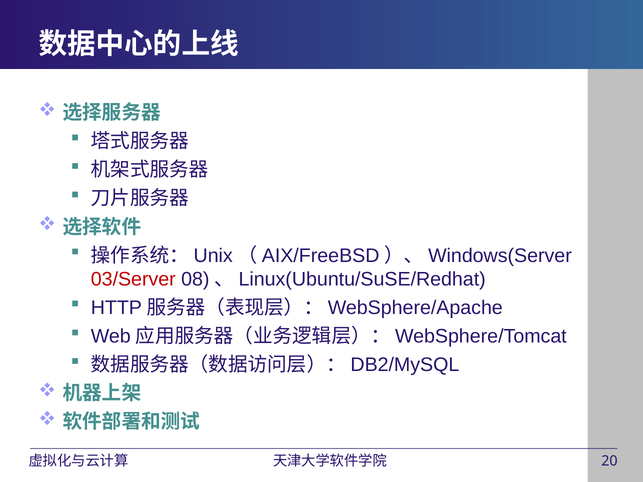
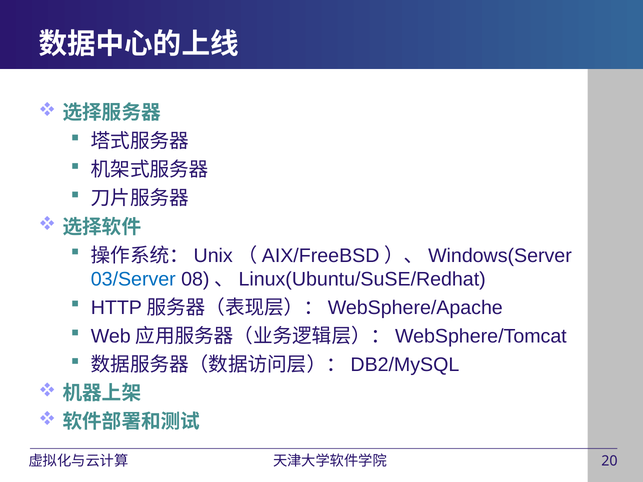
03/Server colour: red -> blue (133, 279)
